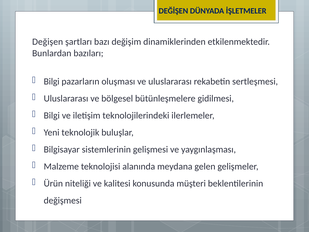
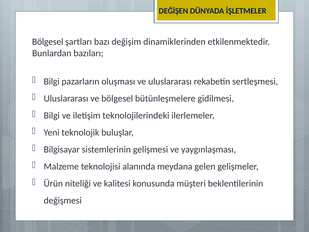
Değişen: Değişen -> Bölgesel (48, 42)
